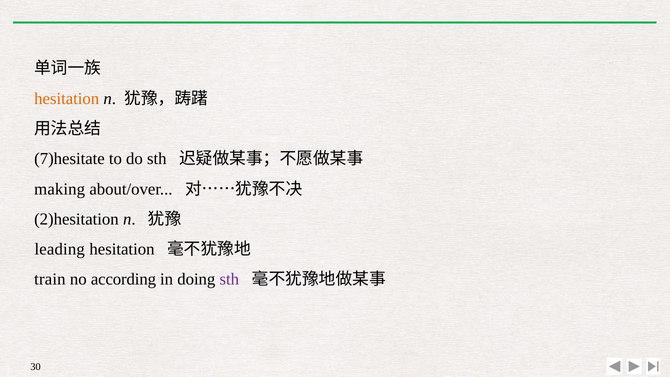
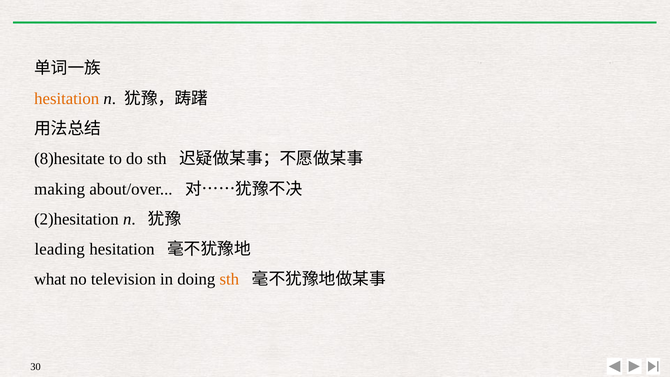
7)hesitate: 7)hesitate -> 8)hesitate (69, 159)
train: train -> what (50, 279)
according: according -> television (123, 279)
sth colour: purple -> orange (229, 279)
